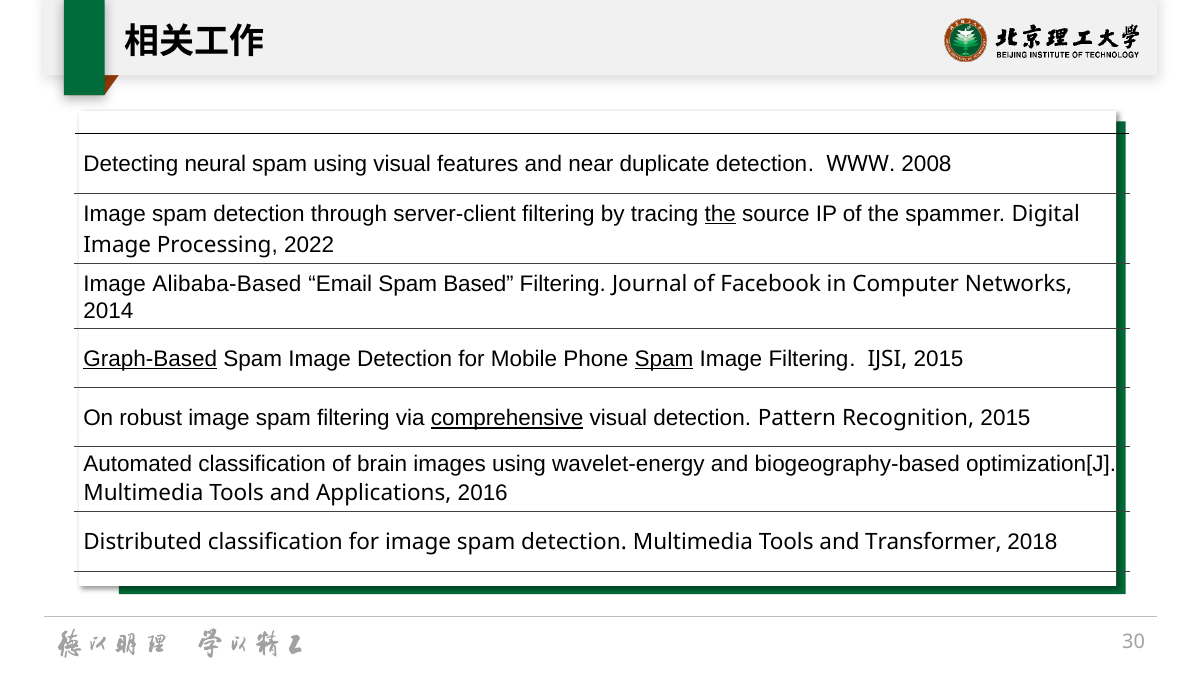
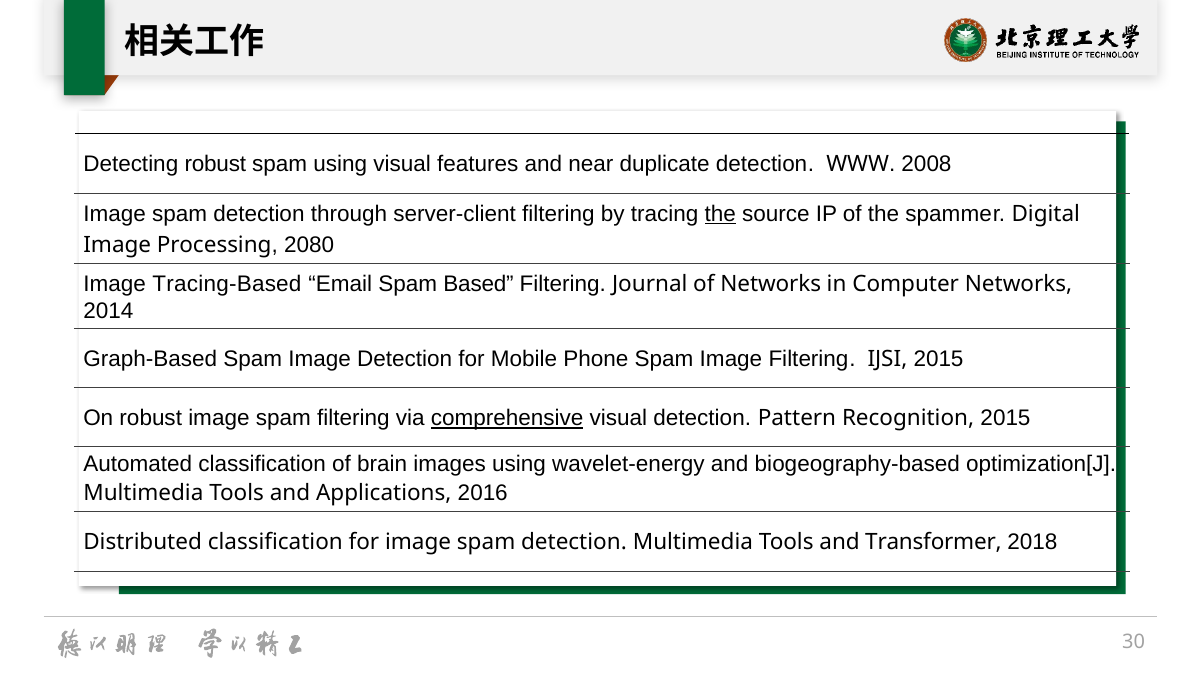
Detecting neural: neural -> robust (215, 165)
2022: 2022 -> 2080 (309, 245)
Alibaba-Based: Alibaba-Based -> Tracing-Based (227, 284)
of Facebook: Facebook -> Networks (771, 284)
Graph-Based underline: present -> none (150, 359)
Spam underline: present -> none (664, 359)
